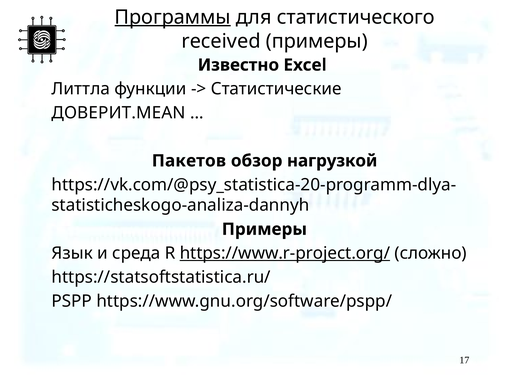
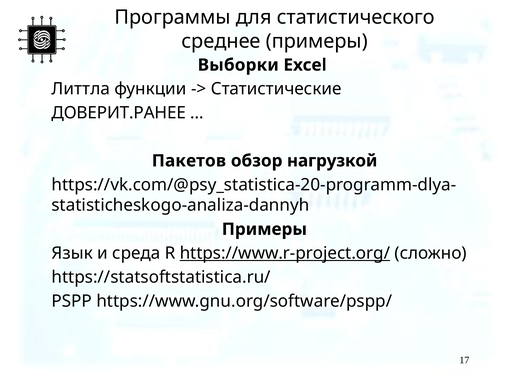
Программы underline: present -> none (173, 17)
received: received -> среднее (221, 41)
Известно: Известно -> Выборки (238, 65)
ДОВЕРИТ.MEAN: ДОВЕРИТ.MEAN -> ДОВЕРИТ.РАНЕЕ (119, 113)
